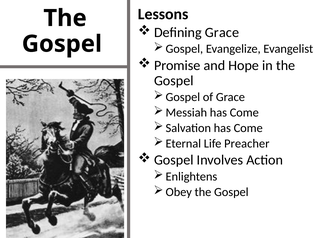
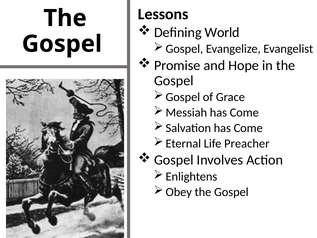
Defining Grace: Grace -> World (222, 32)
